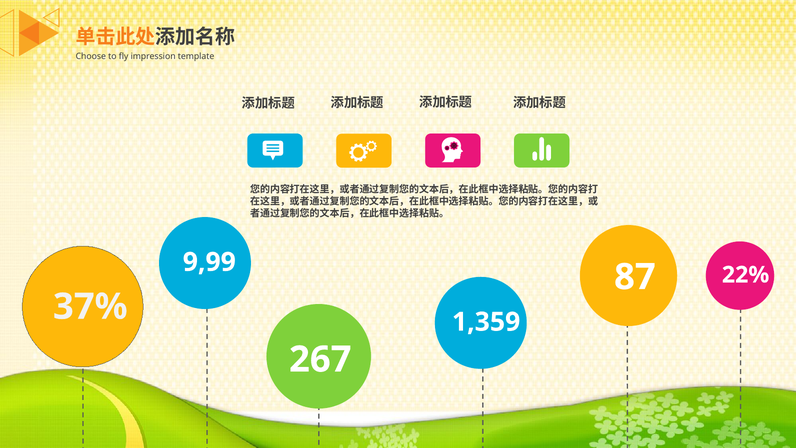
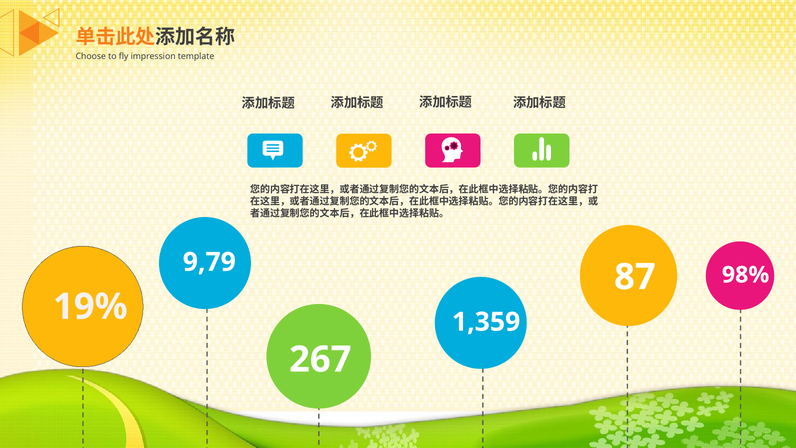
9,99: 9,99 -> 9,79 (209, 262)
22%: 22% -> 98% (746, 275)
37%: 37% -> 19% (90, 307)
